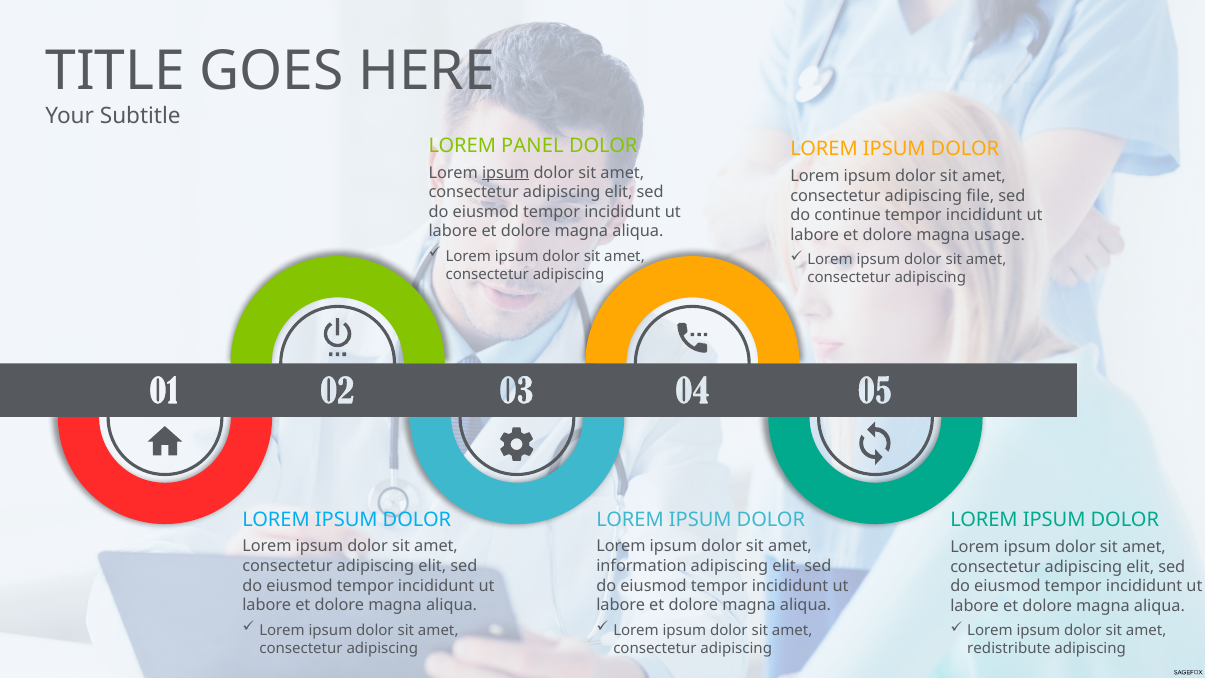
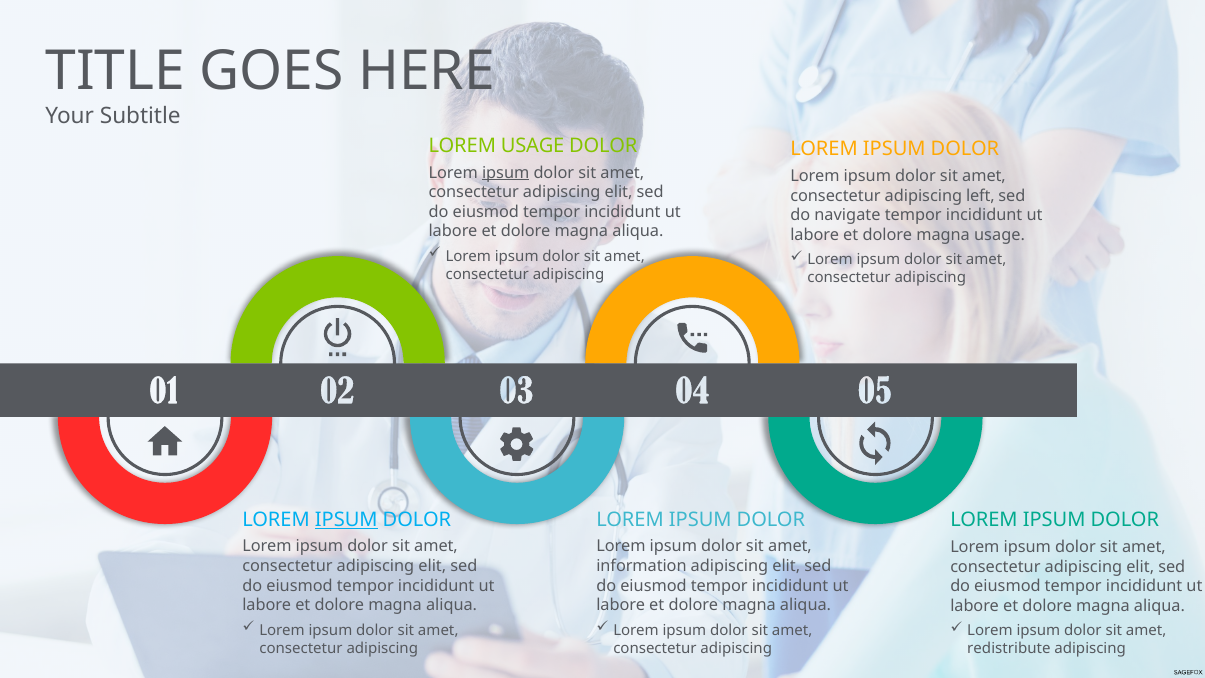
LOREM PANEL: PANEL -> USAGE (533, 146)
file: file -> left (980, 196)
continue: continue -> navigate (847, 215)
IPSUM underline: none -> present (346, 519)
